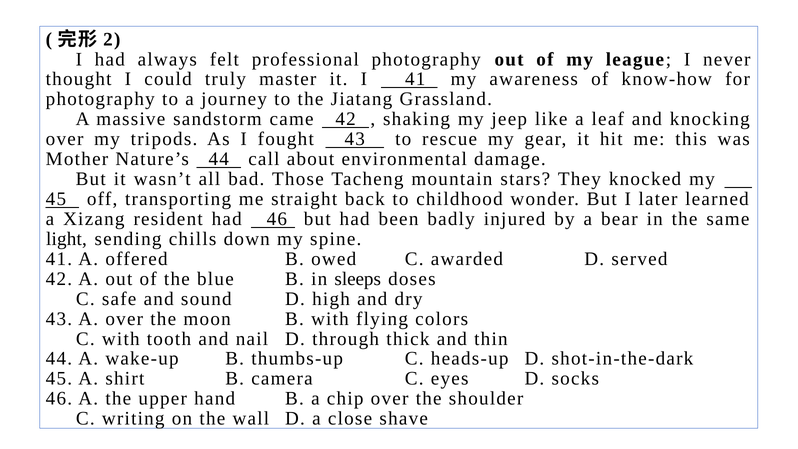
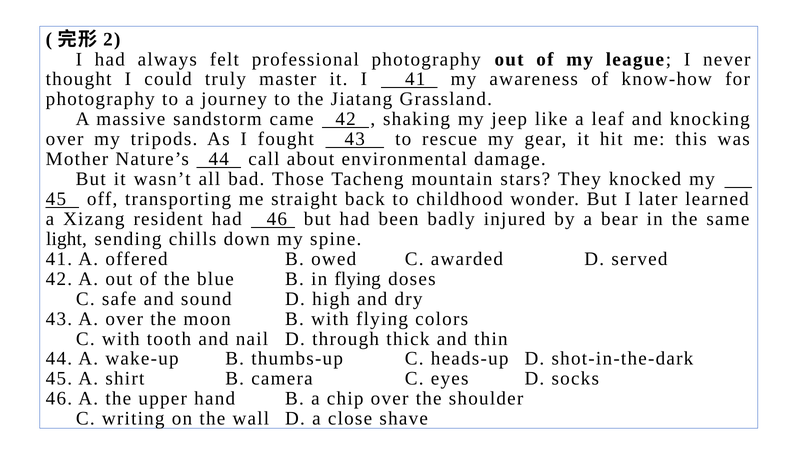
in sleeps: sleeps -> flying (358, 279)
